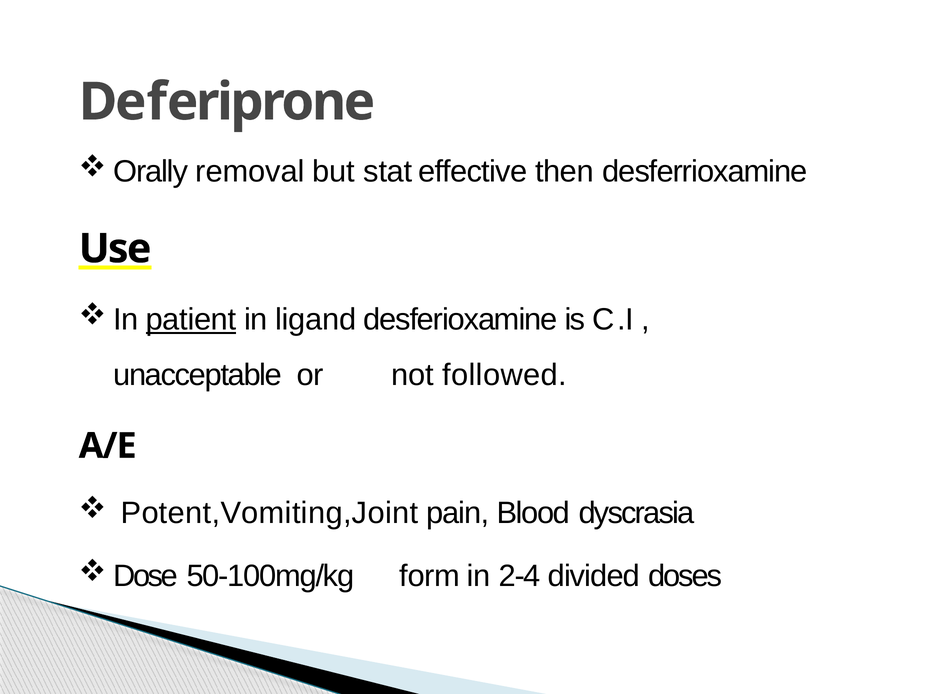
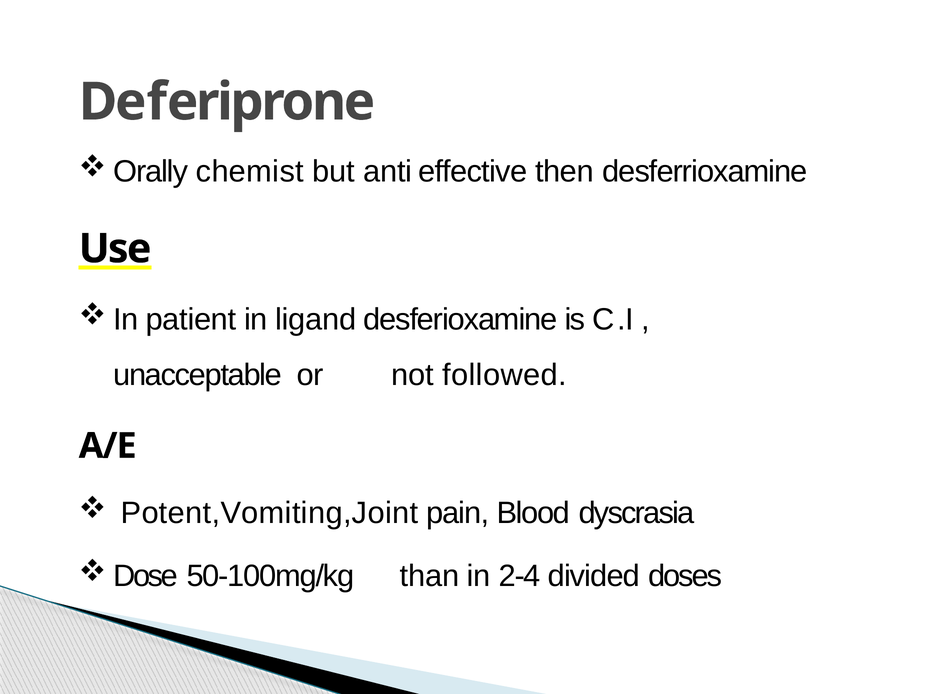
removal: removal -> chemist (250, 172)
stat: stat -> anti (388, 172)
patient underline: present -> none (191, 320)
form: form -> than (430, 576)
